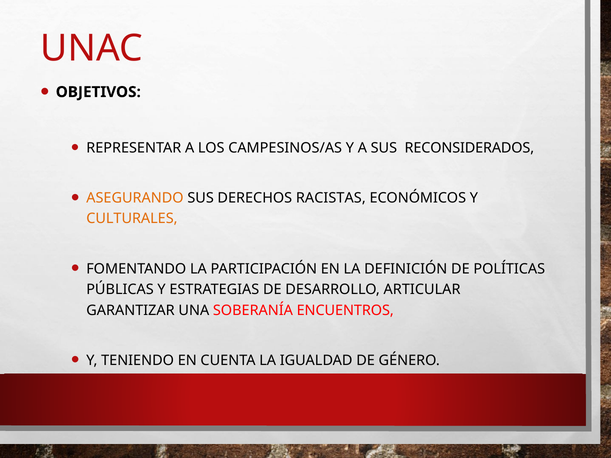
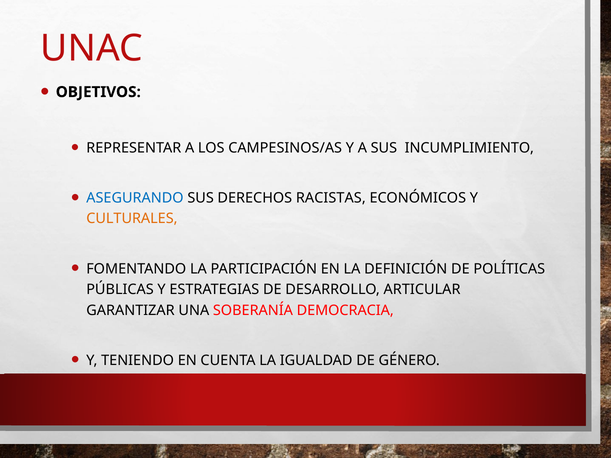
RECONSIDERADOS: RECONSIDERADOS -> INCUMPLIMIENTO (469, 148)
ASEGURANDO colour: orange -> blue (135, 198)
ENCUENTROS: ENCUENTROS -> DEMOCRACIA (345, 310)
